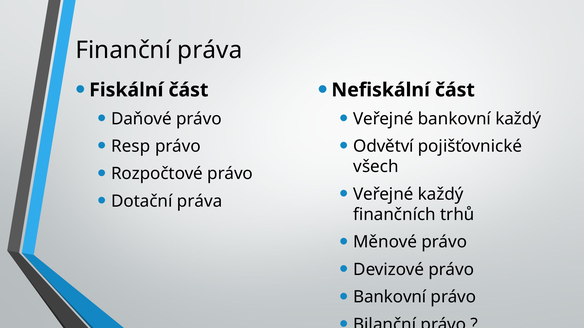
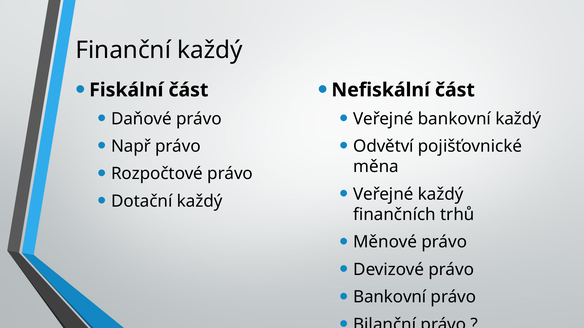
Finanční práva: práva -> každý (210, 50)
Resp: Resp -> Např (131, 146)
všech: všech -> měna (376, 167)
Dotační práva: práva -> každý (200, 201)
